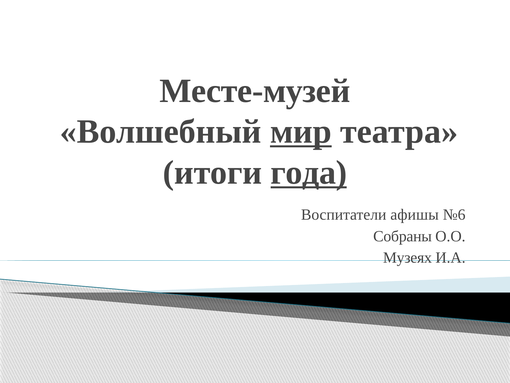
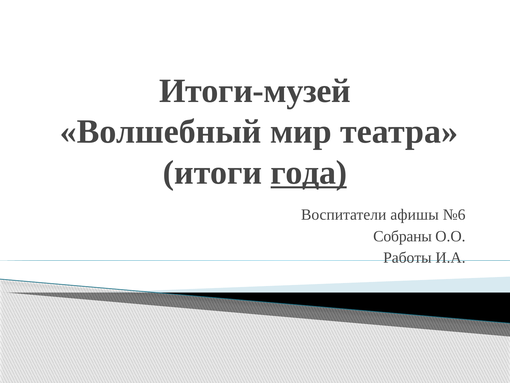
Месте-музей: Месте-музей -> Итоги-музей (255, 91)
мир underline: present -> none (301, 132)
Музеях: Музеях -> Работы (407, 257)
